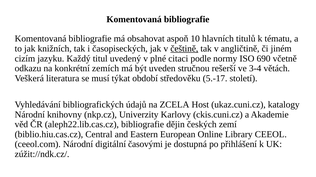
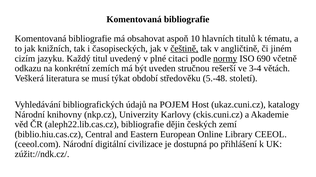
normy underline: none -> present (225, 59)
5.-17: 5.-17 -> 5.-48 (215, 79)
ZCELA: ZCELA -> POJEM (174, 105)
časovými: časovými -> civilizace (145, 145)
